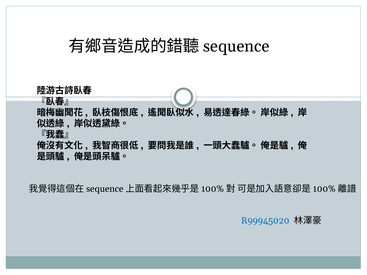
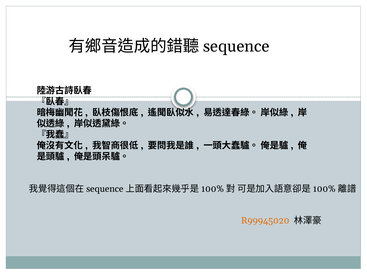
R99945020 colour: blue -> orange (265, 221)
